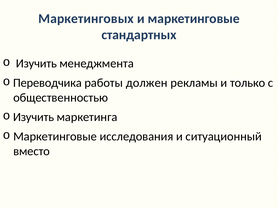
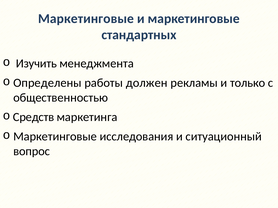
Маркетинговых: Маркетинговых -> Маркетинговые (86, 19)
Переводчика: Переводчика -> Определены (47, 83)
Изучить: Изучить -> Средств (34, 117)
вместо: вместо -> вопрос (32, 152)
